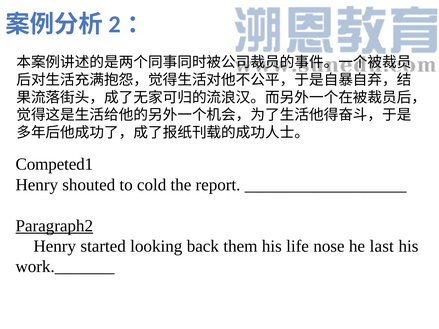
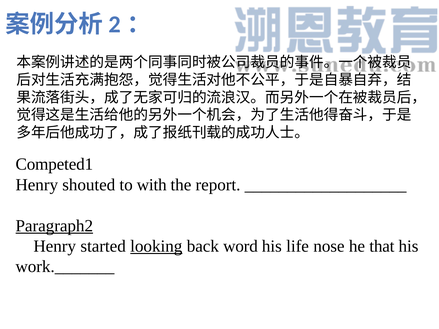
cold: cold -> with (152, 185)
looking underline: none -> present (156, 246)
them: them -> word (241, 246)
last: last -> that (382, 246)
